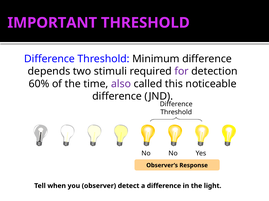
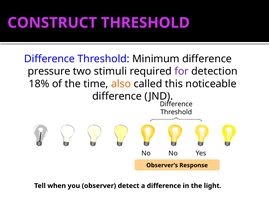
IMPORTANT: IMPORTANT -> CONSTRUCT (52, 23)
depends: depends -> pressure (49, 72)
60%: 60% -> 18% (39, 84)
also colour: purple -> orange (121, 84)
